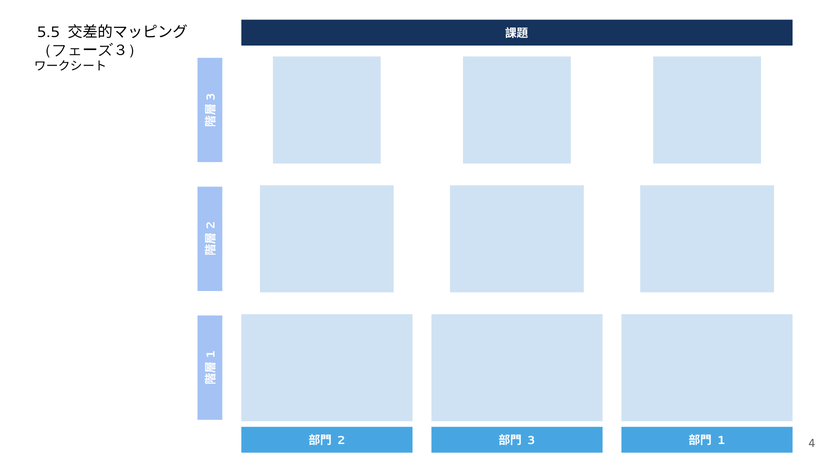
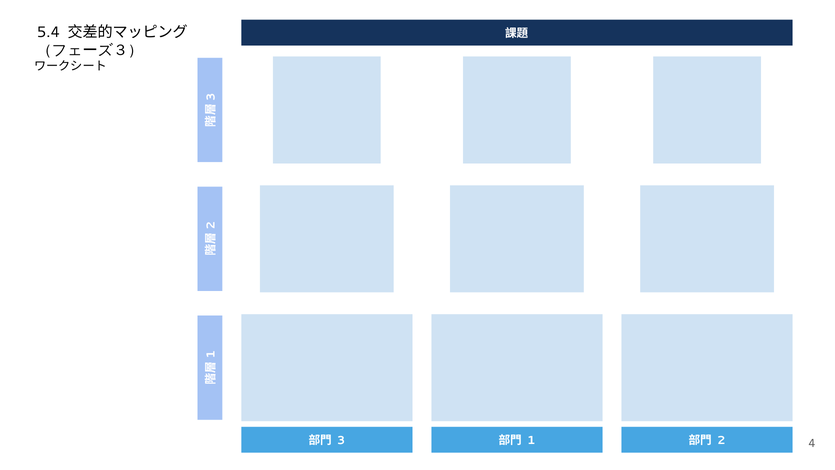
5.5: 5.5 -> 5.4 (48, 32)
2: 2 -> 3 (341, 440)
3: 3 -> 1 (531, 440)
1: 1 -> 2 (721, 440)
